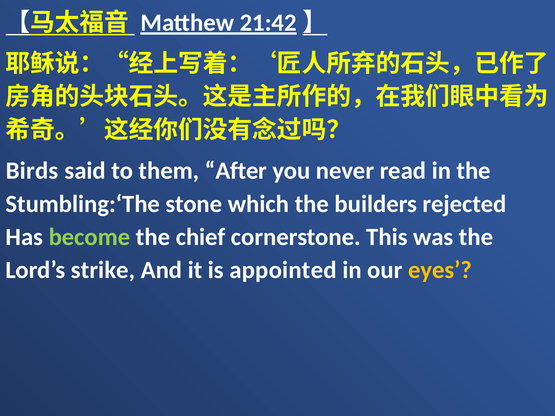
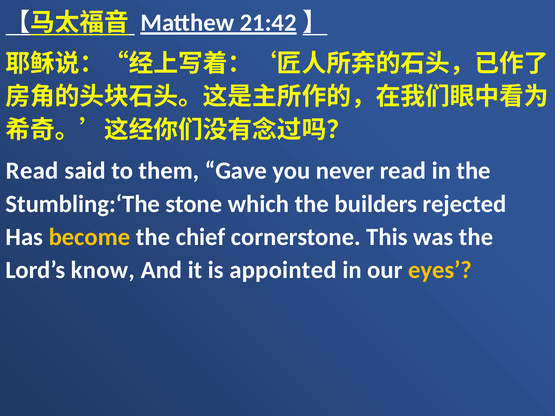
Birds: Birds -> Read (32, 171)
After: After -> Gave (236, 171)
become colour: light green -> yellow (90, 237)
strike: strike -> know (103, 270)
